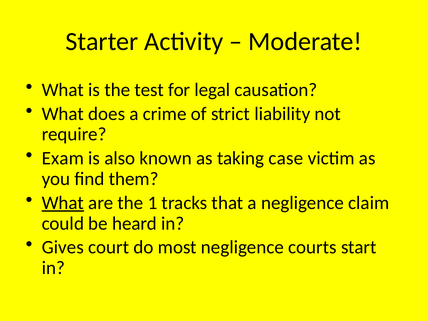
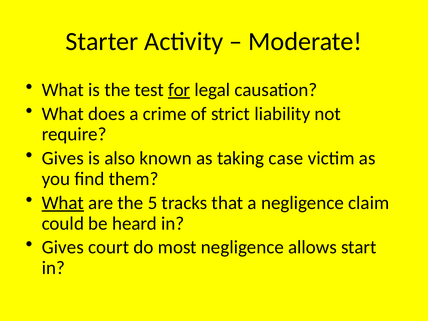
for underline: none -> present (179, 90)
Exam: Exam -> Gives (63, 158)
1: 1 -> 5 (152, 203)
courts: courts -> allows (312, 247)
